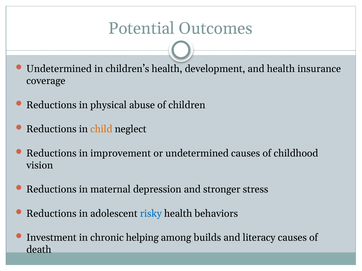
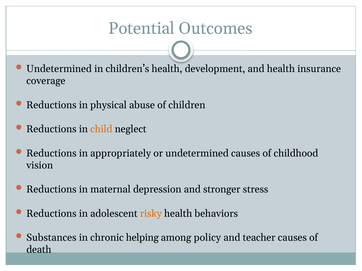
improvement: improvement -> appropriately (121, 154)
risky colour: blue -> orange (151, 214)
Investment: Investment -> Substances (51, 238)
builds: builds -> policy (207, 238)
literacy: literacy -> teacher (259, 238)
